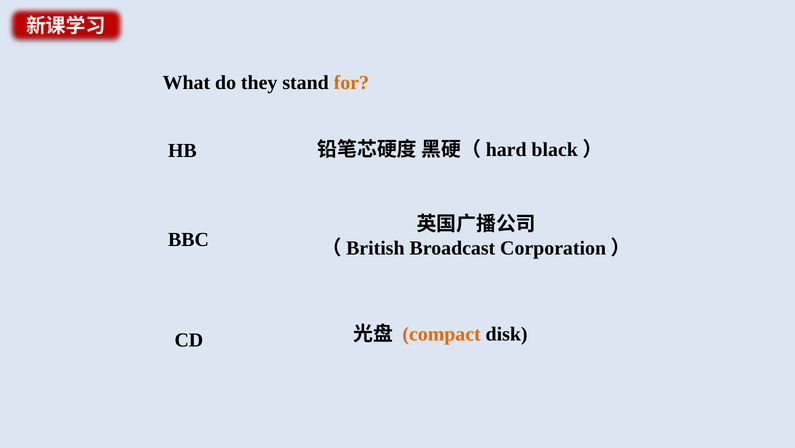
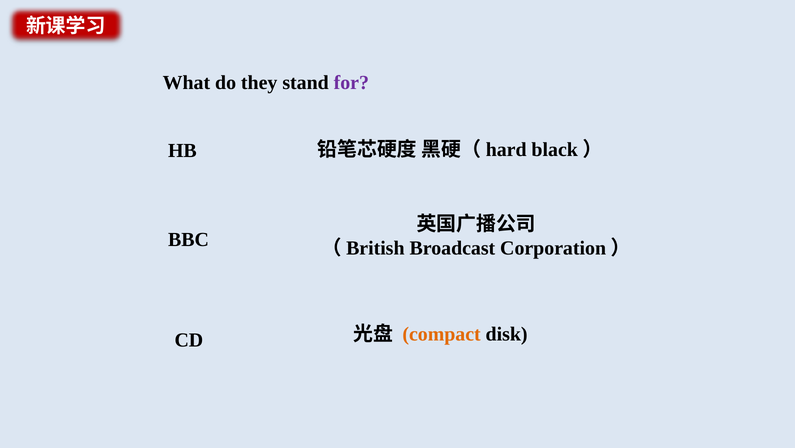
for colour: orange -> purple (351, 83)
